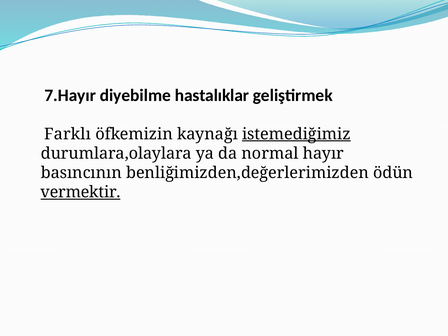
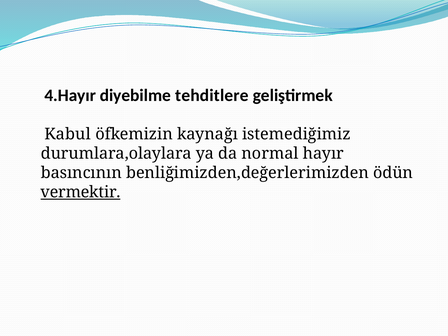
7.Hayır: 7.Hayır -> 4.Hayır (70, 95)
hastalıklar: hastalıklar -> tehditlere (212, 95)
Farklı: Farklı -> Kabul (68, 134)
istemediğimiz underline: present -> none (296, 134)
